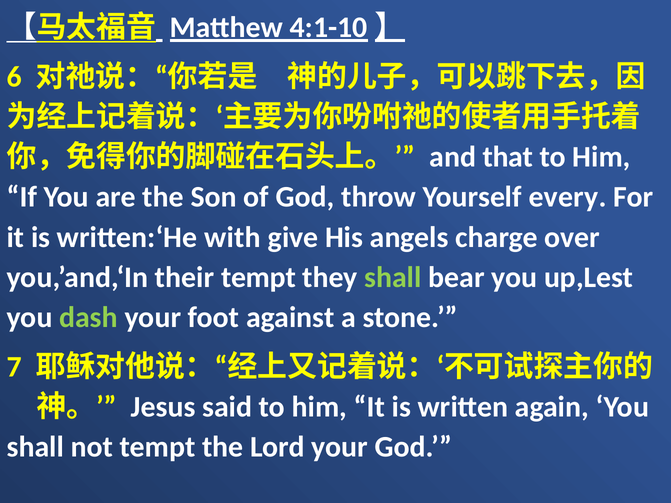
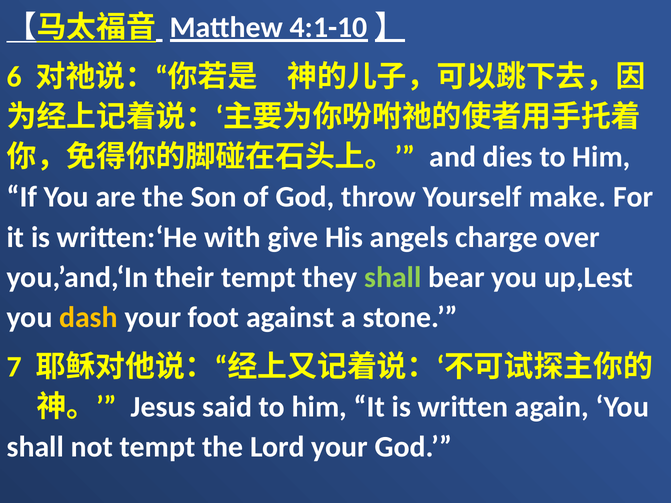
that: that -> dies (508, 157)
every: every -> make (567, 197)
dash colour: light green -> yellow (89, 317)
